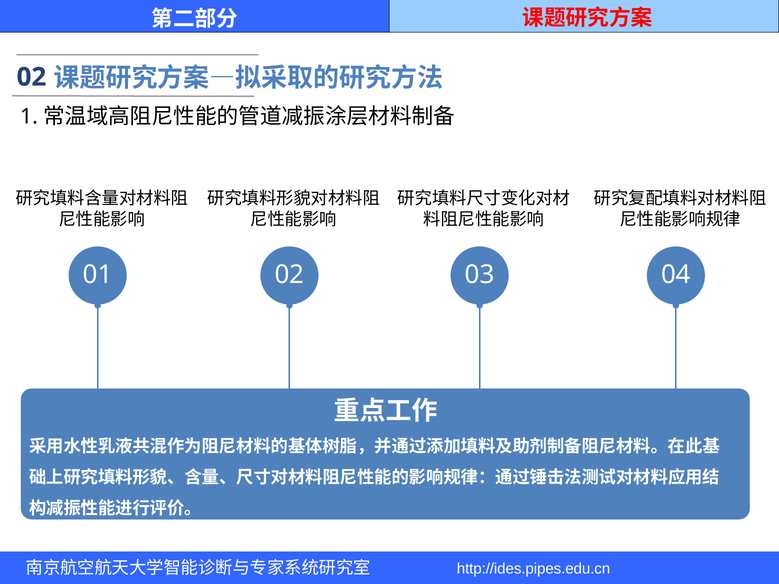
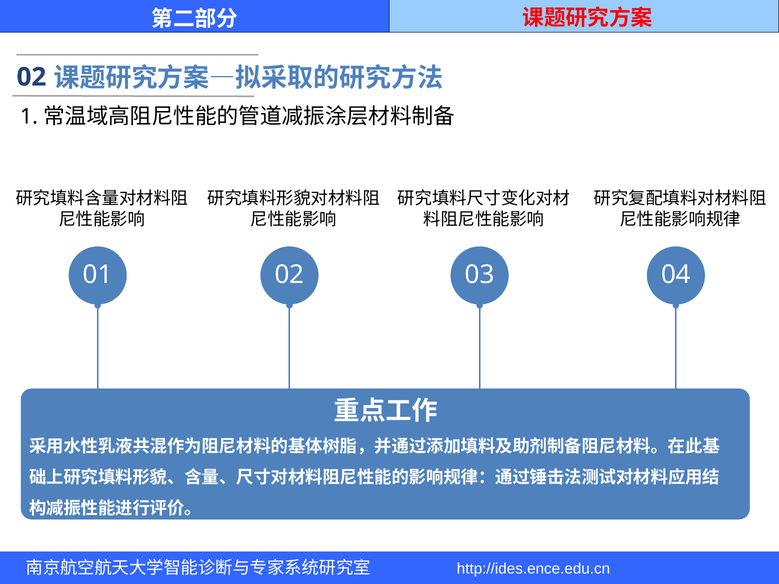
http://ides.pipes.edu.cn: http://ides.pipes.edu.cn -> http://ides.ence.edu.cn (533, 569)
